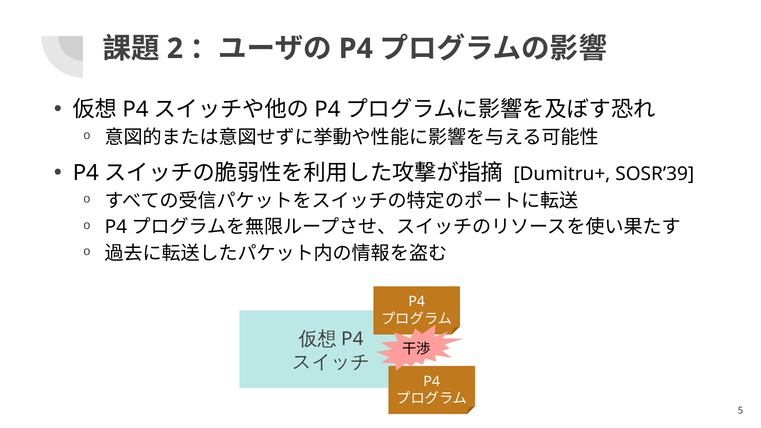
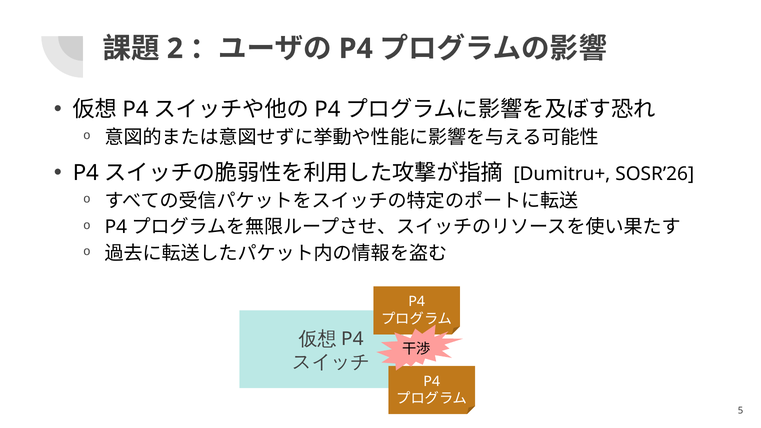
SOSR’39: SOSR’39 -> SOSR’26 (655, 174)
